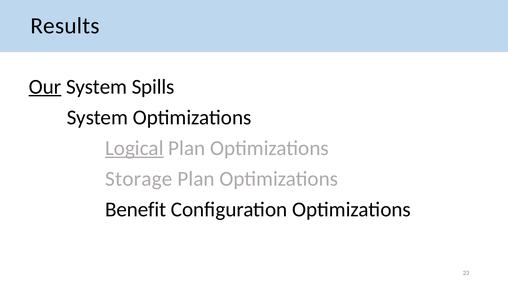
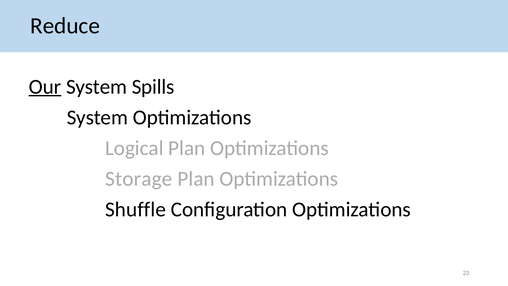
Results: Results -> Reduce (65, 26)
Logical underline: present -> none (134, 148)
Benefit: Benefit -> Shuffle (136, 209)
